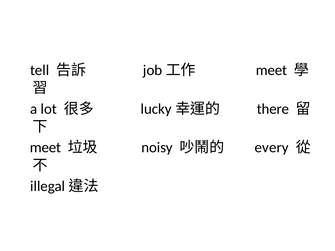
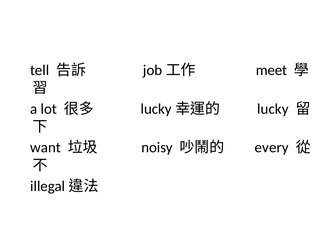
there: there -> lucky (273, 109)
meet: meet -> want (46, 148)
